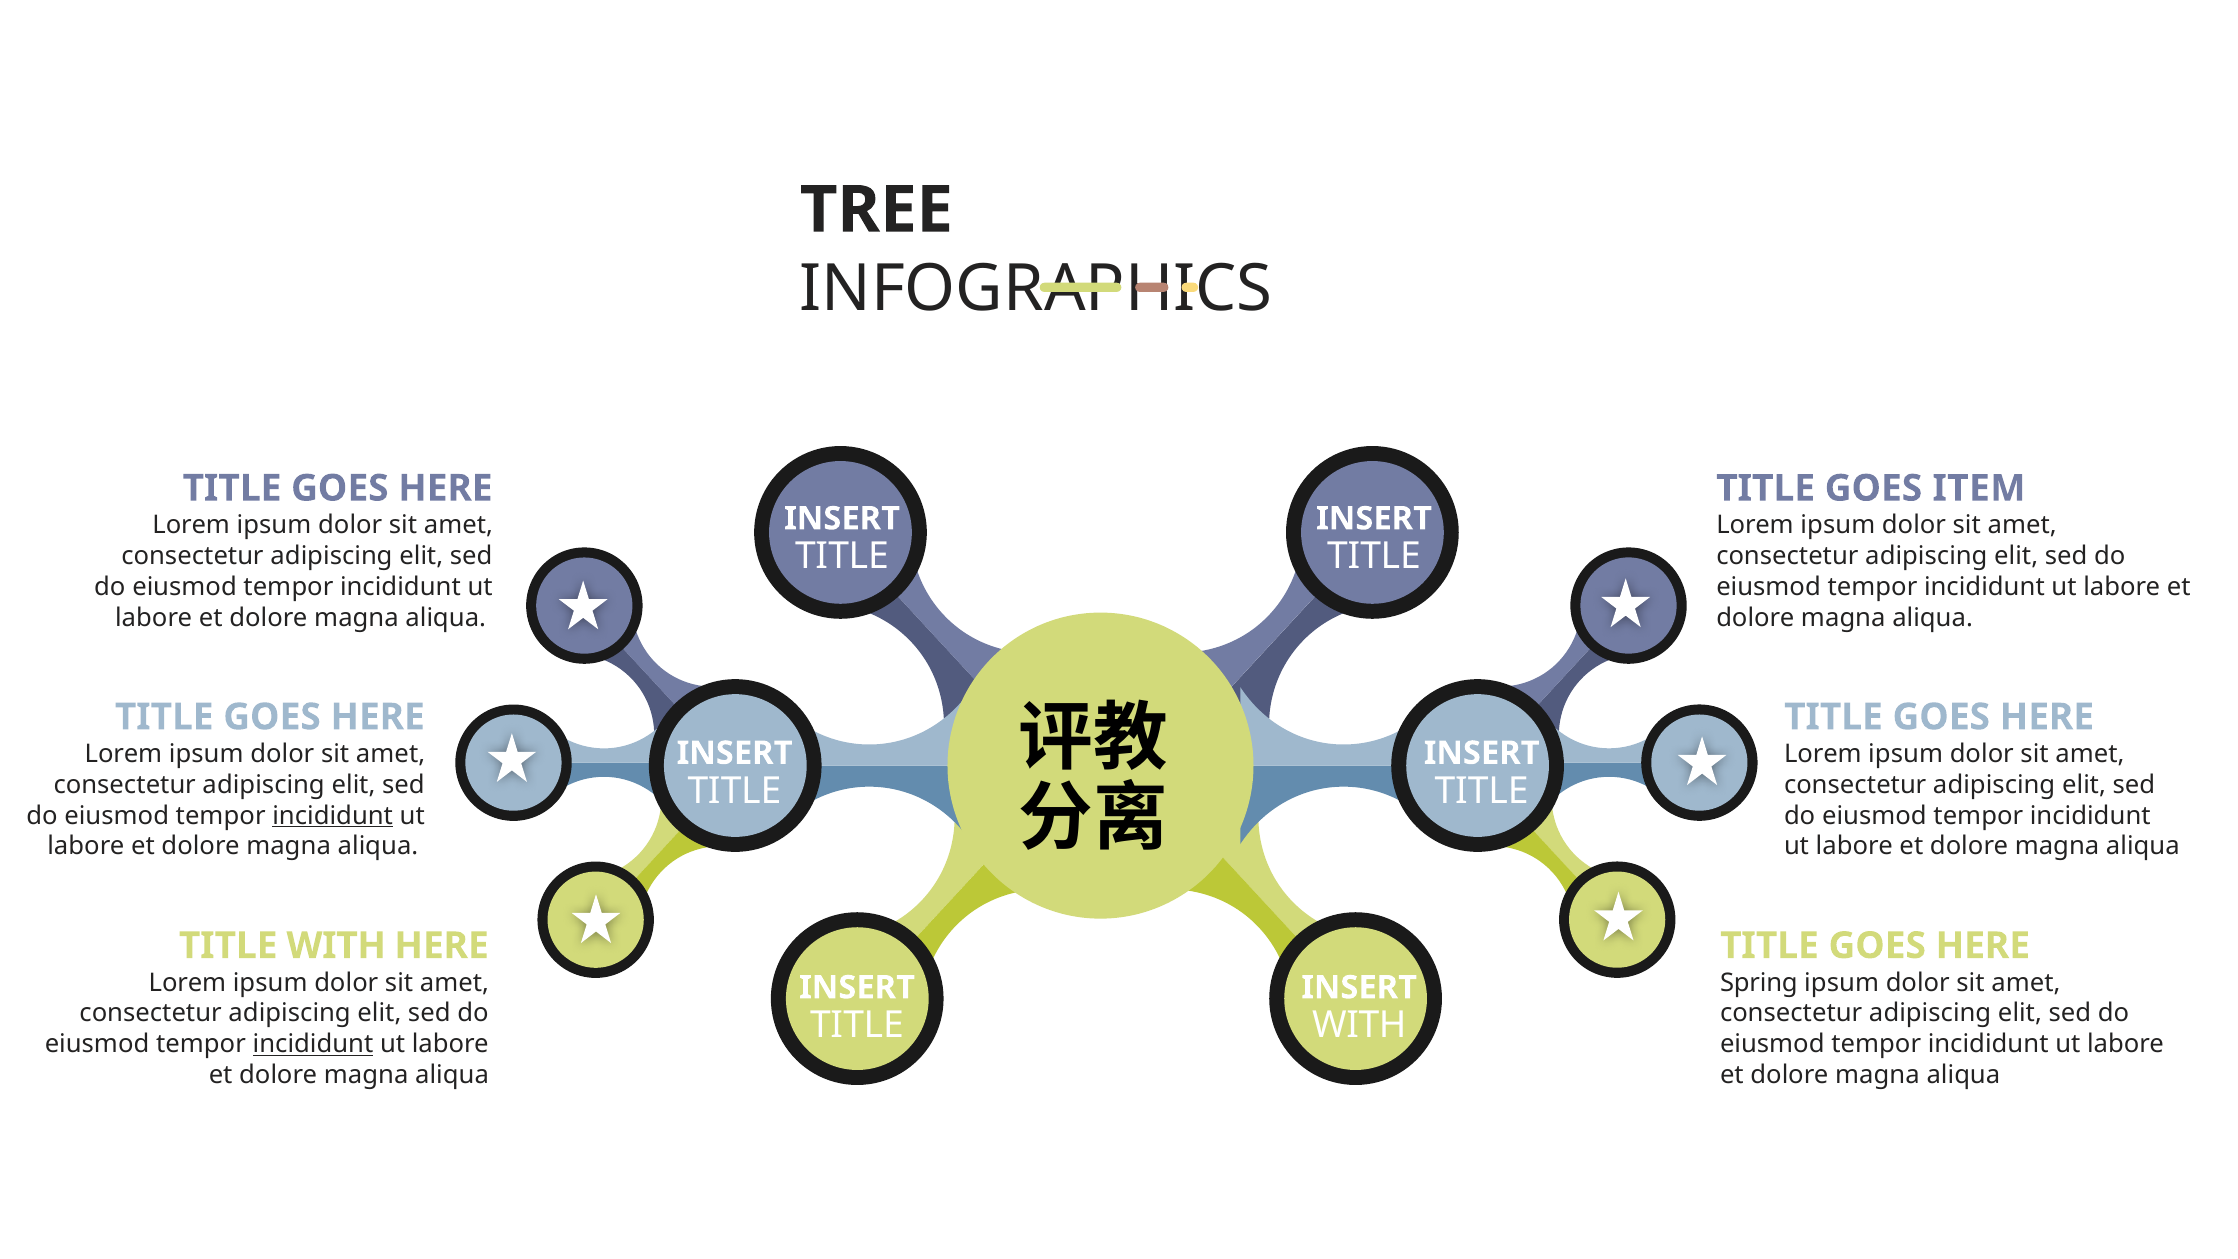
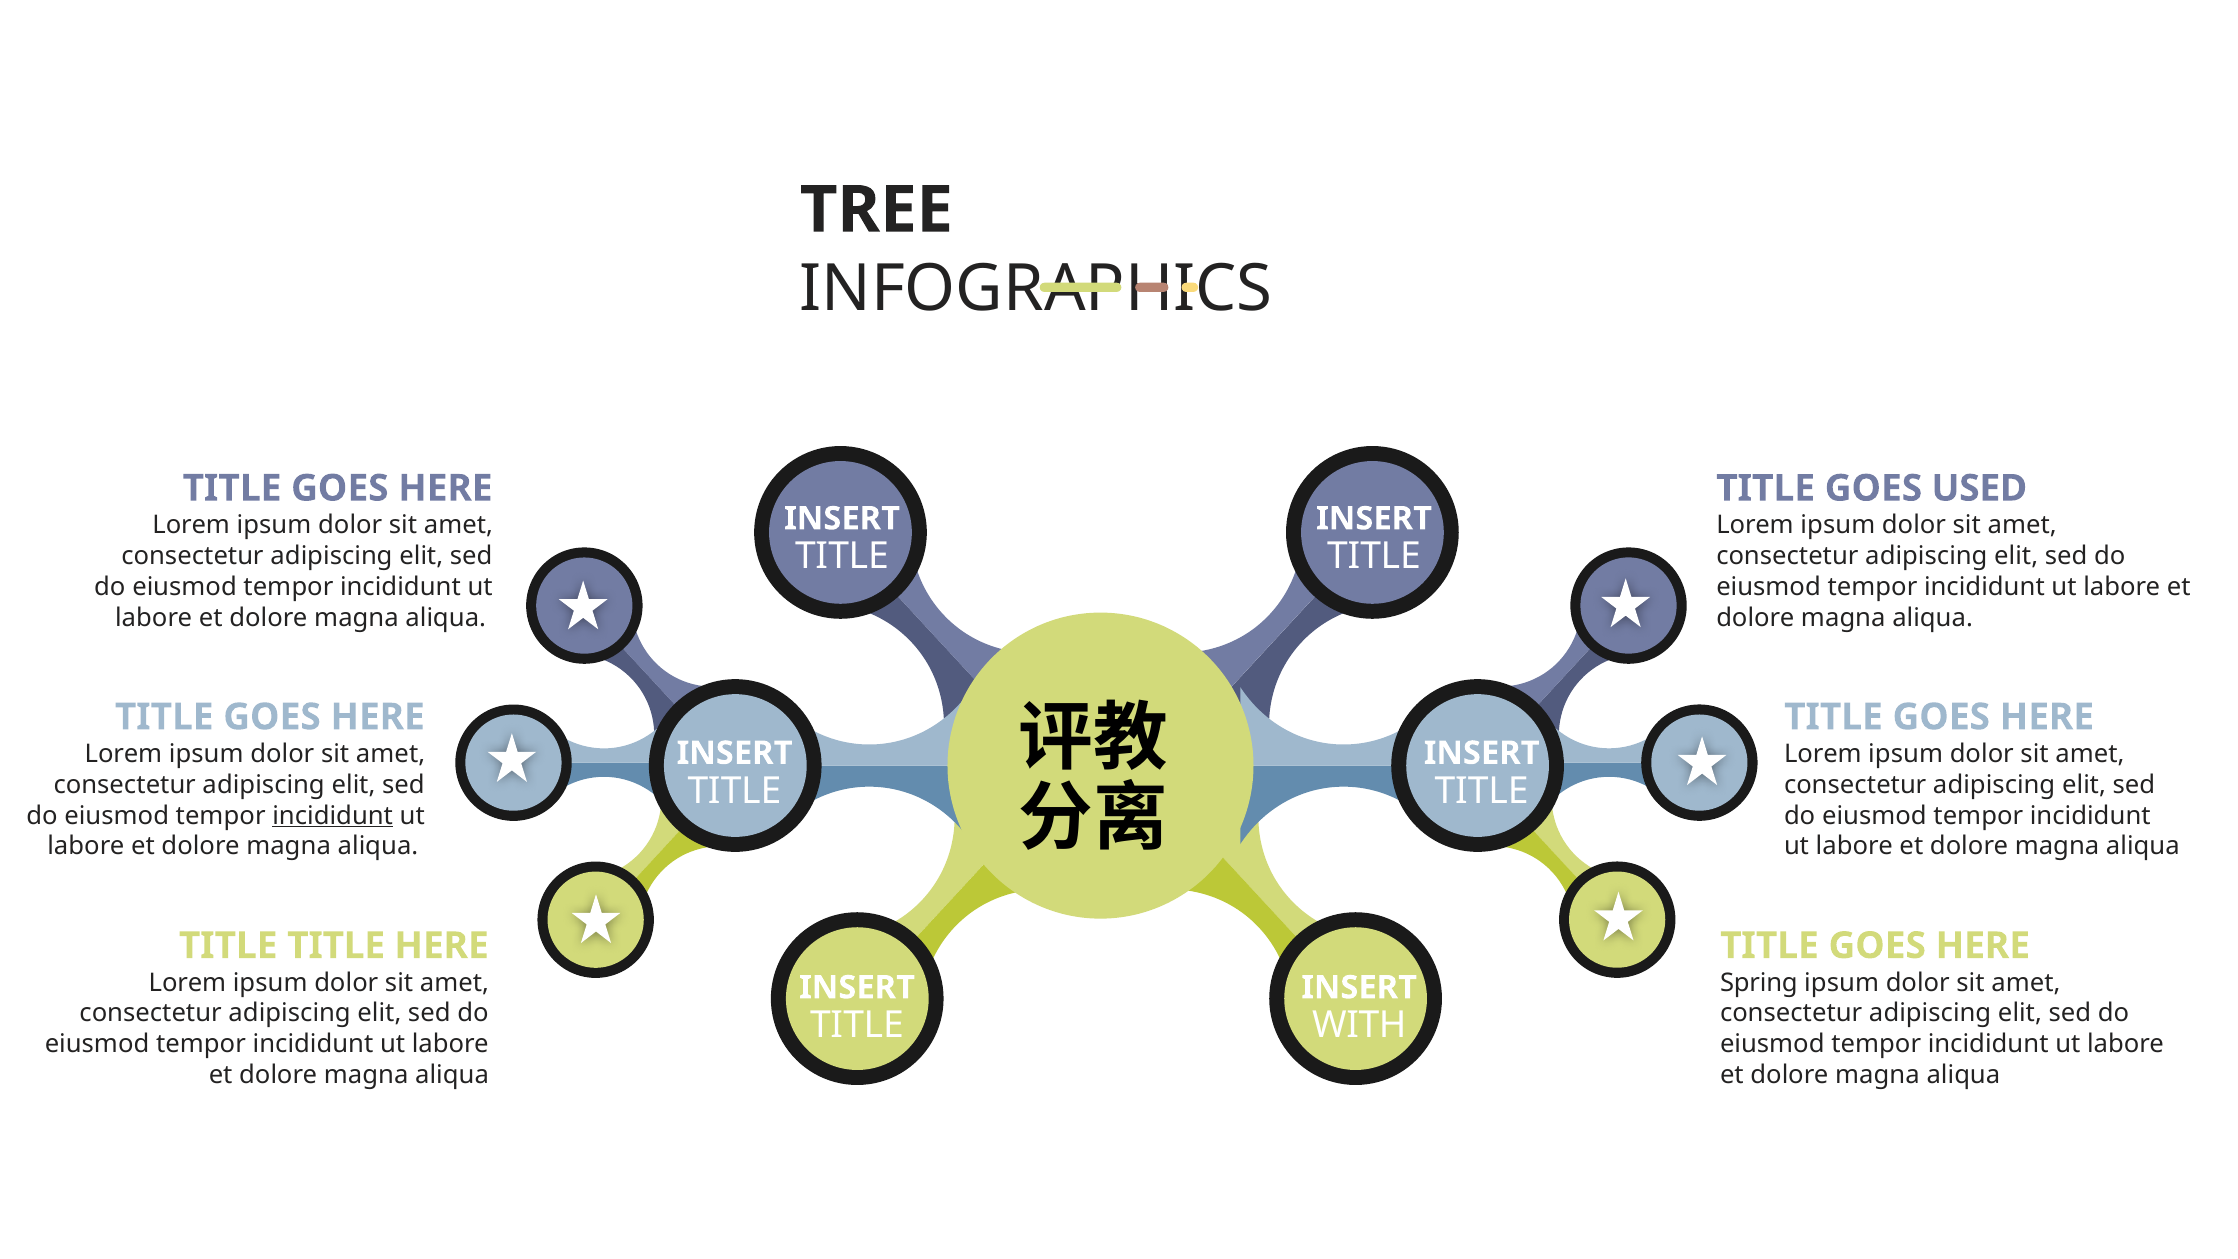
ITEM: ITEM -> USED (1979, 488)
WITH: WITH -> TITLE (336, 946)
incididunt underline: present -> none (313, 1044)
